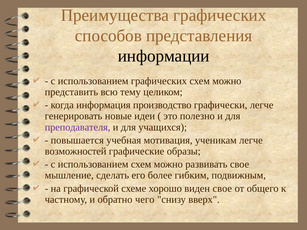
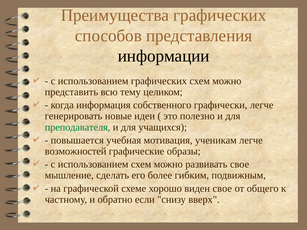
производство: производство -> собственного (162, 105)
преподавателя colour: purple -> green (78, 127)
чего: чего -> если (145, 200)
